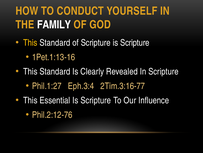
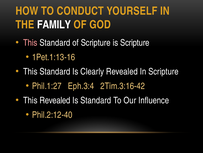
This colour: yellow -> pink (30, 43)
2Tim.3:16-77: 2Tim.3:16-77 -> 2Tim.3:16-42 (123, 86)
This Essential: Essential -> Revealed (55, 100)
Scripture: Scripture -> Standard (96, 100)
Phil.2:12-76: Phil.2:12-76 -> Phil.2:12-40 (52, 114)
